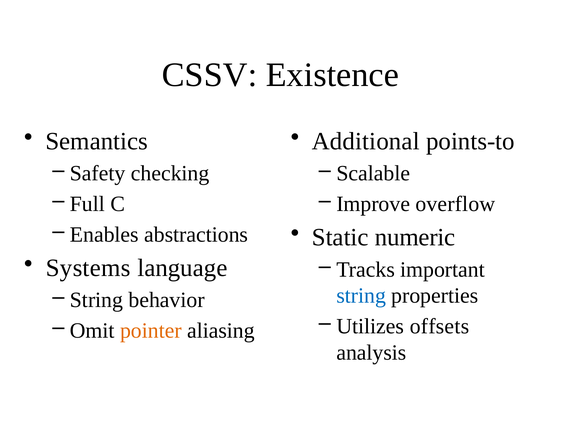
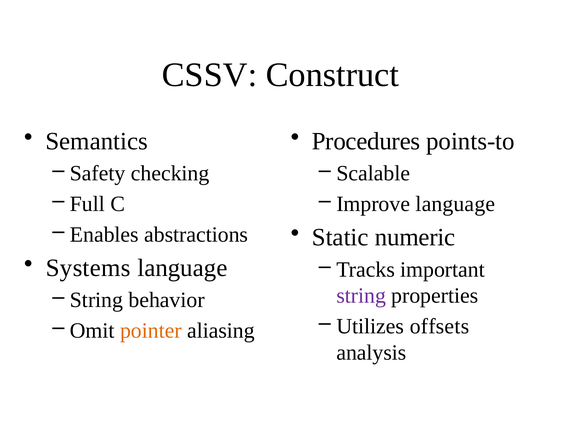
Existence: Existence -> Construct (332, 75)
Additional: Additional -> Procedures (366, 141)
Improve overflow: overflow -> language (455, 204)
string colour: blue -> purple (361, 296)
